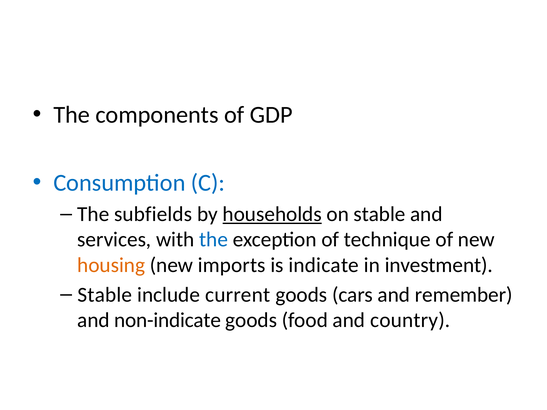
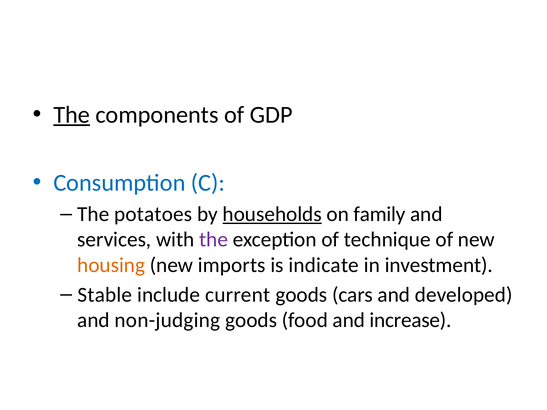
The underline: none -> present (72, 115)
subfields: subfields -> potatoes (153, 214)
on stable: stable -> family (380, 214)
the colour: blue -> purple (214, 240)
remember: remember -> developed (464, 295)
non-indicate: non-indicate -> non-judging (167, 320)
country: country -> increase (410, 320)
